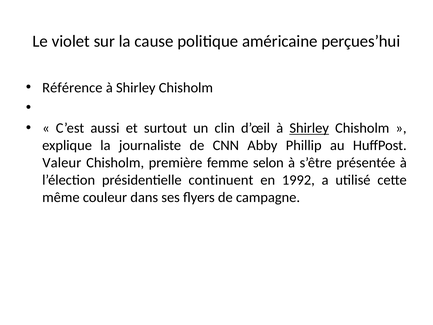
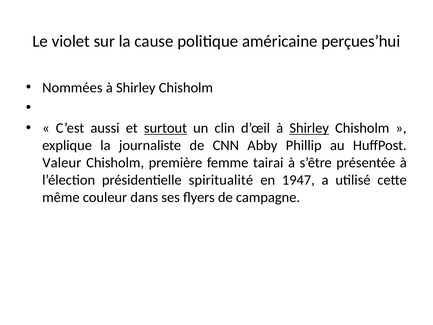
Référence: Référence -> Nommées (72, 88)
surtout underline: none -> present (165, 128)
selon: selon -> tairai (268, 163)
continuent: continuent -> spiritualité (221, 180)
1992: 1992 -> 1947 (298, 180)
